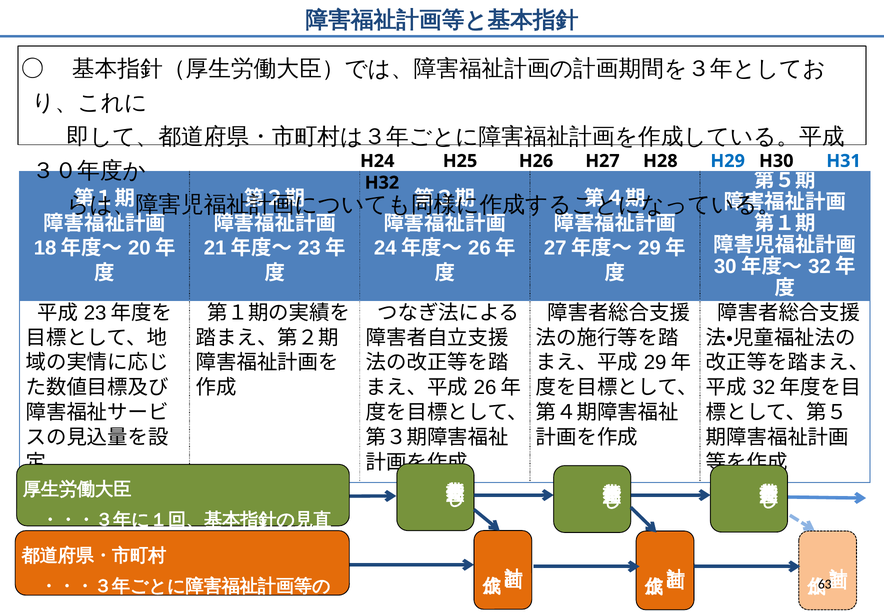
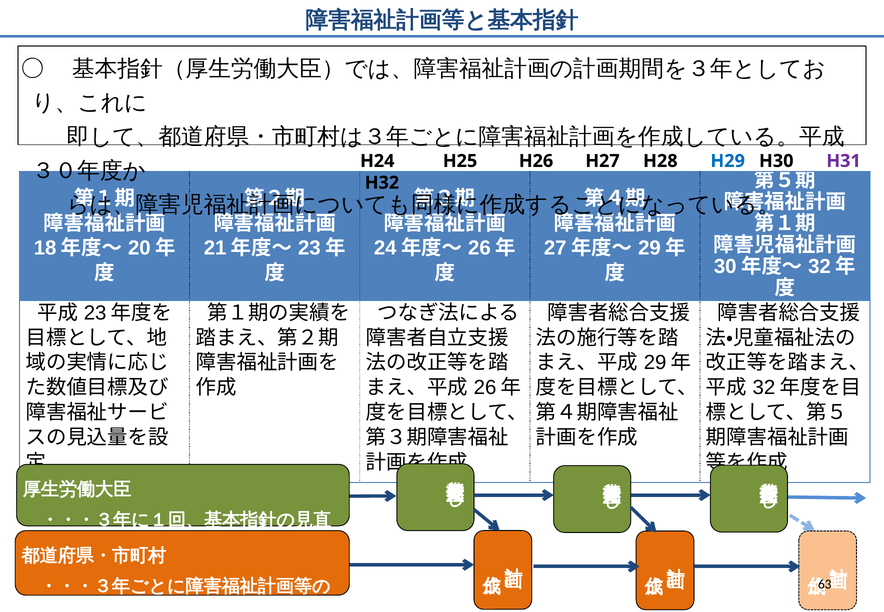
H31 colour: blue -> purple (844, 161)
